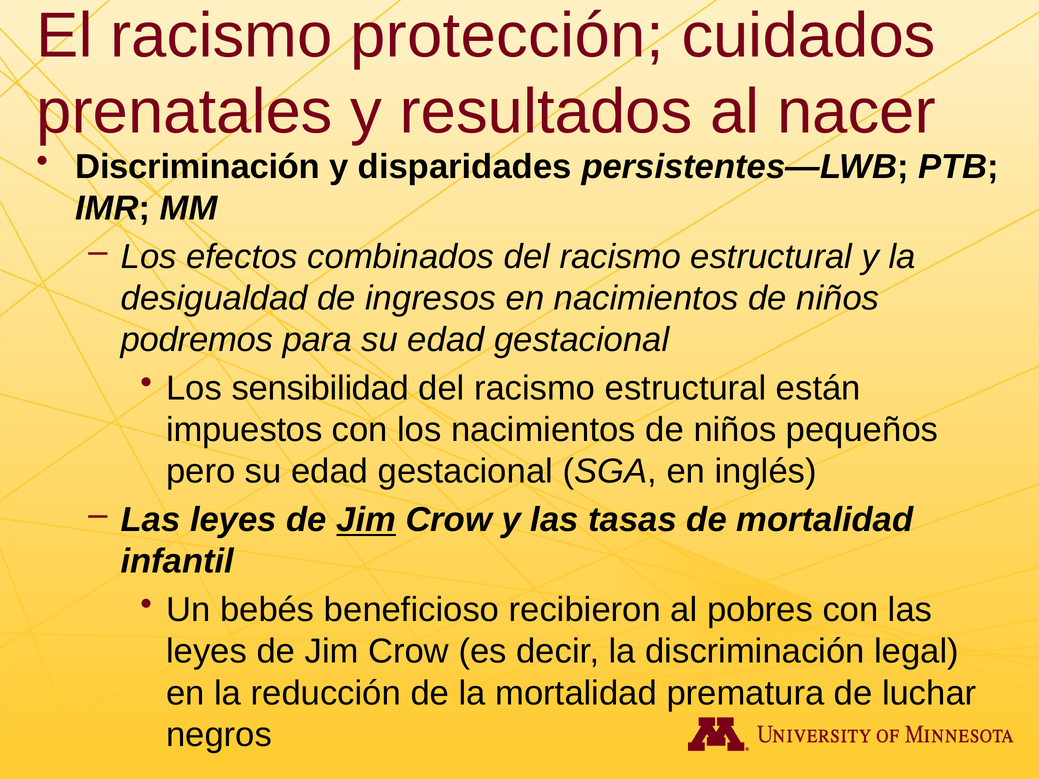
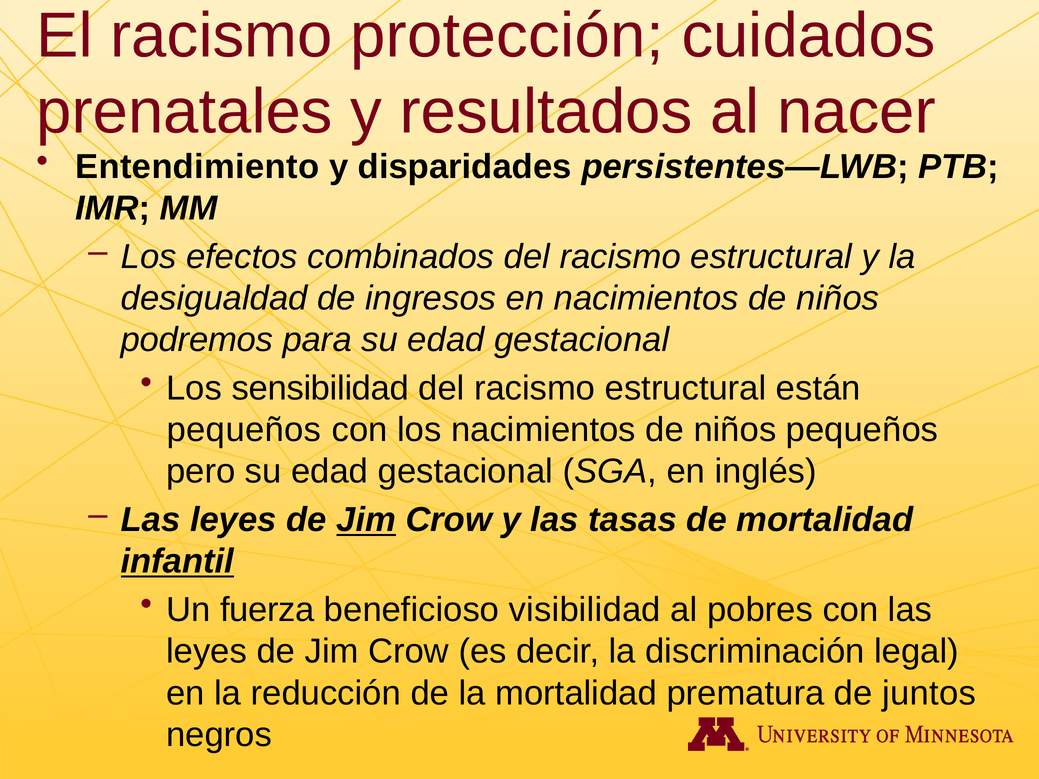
Discriminación: Discriminación -> Entendimiento (197, 167)
impuestos: impuestos -> pequeños (244, 430)
infantil underline: none -> present (177, 562)
bebés: bebés -> fuerza (267, 610)
recibieron: recibieron -> visibilidad (585, 610)
luchar: luchar -> juntos (929, 693)
